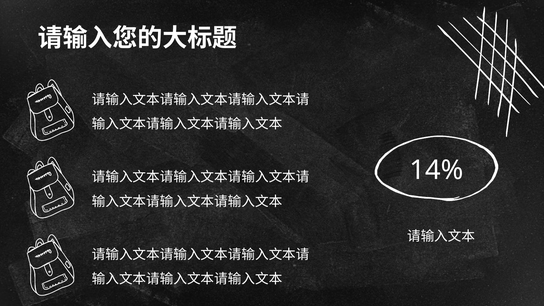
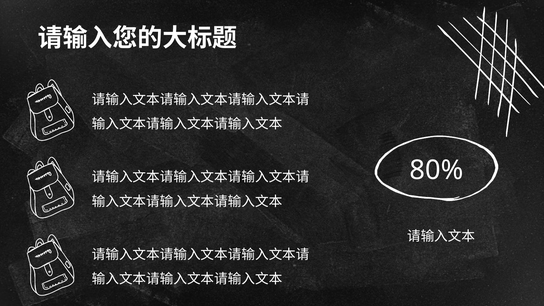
14%: 14% -> 80% (436, 170)
